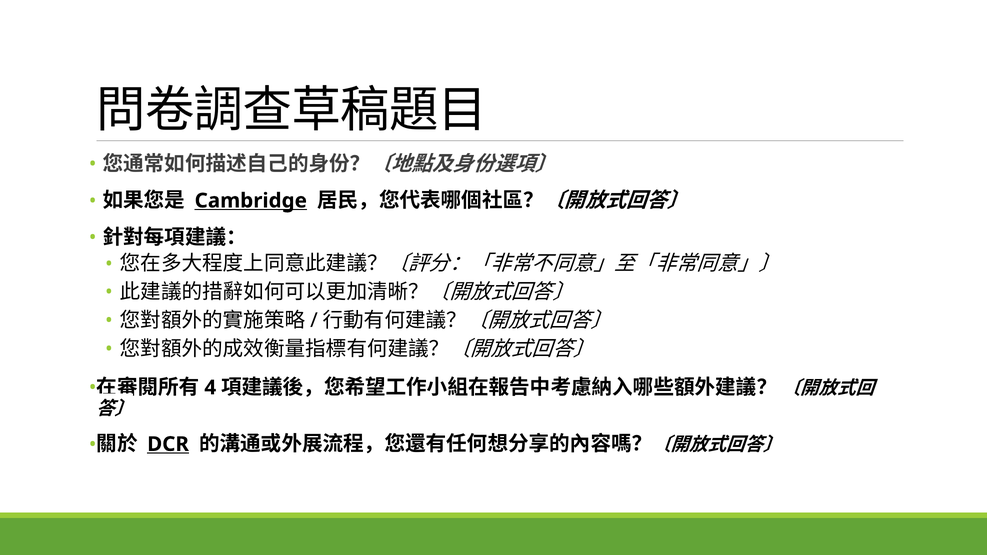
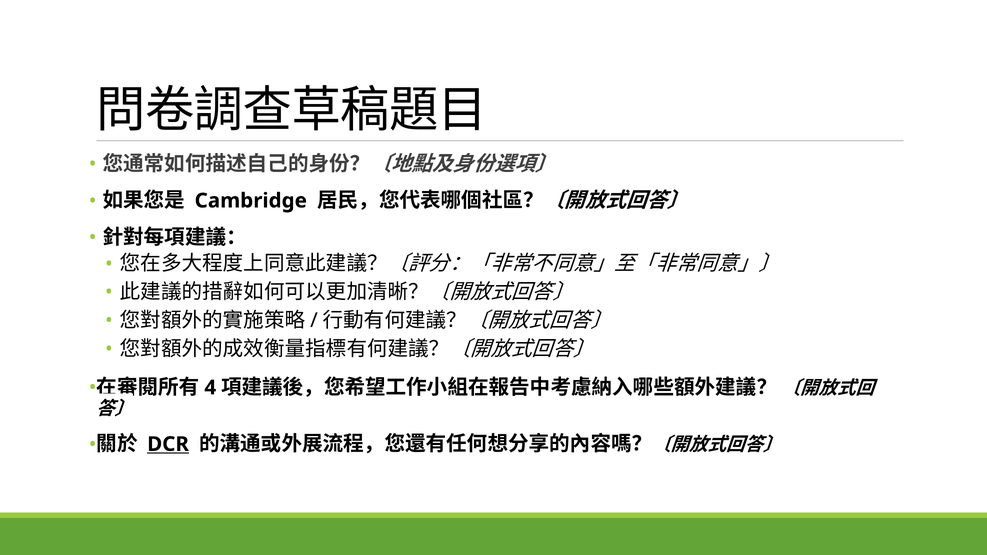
Cambridge underline: present -> none (251, 201)
